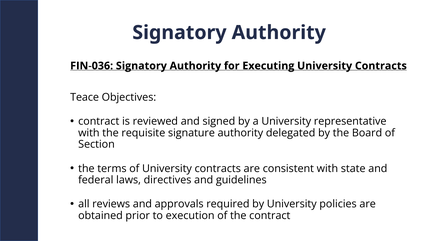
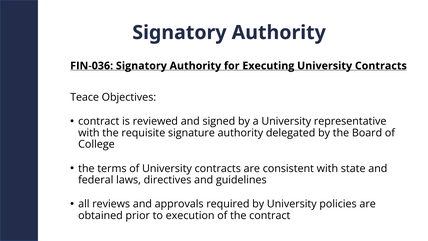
Section: Section -> College (96, 144)
